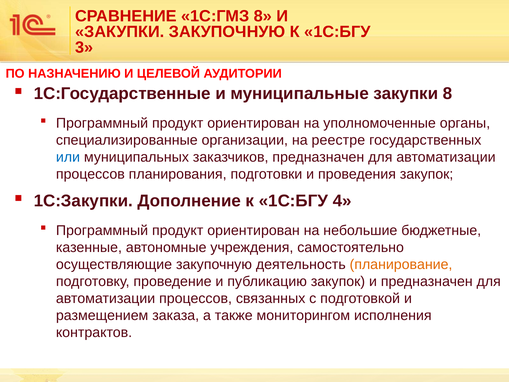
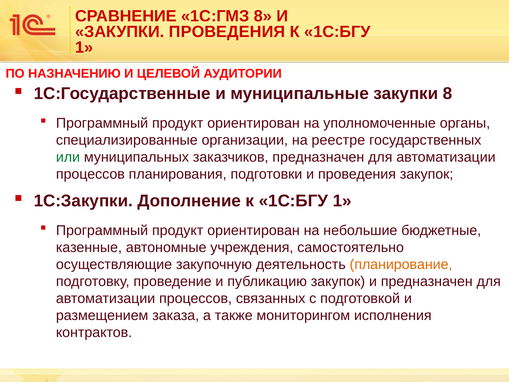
ЗАКУПКИ ЗАКУПОЧНУЮ: ЗАКУПОЧНУЮ -> ПРОВЕДЕНИЯ (227, 32)
3: 3 -> 1 (84, 47)
или colour: blue -> green (68, 157)
Дополнение к 1С:БГУ 4: 4 -> 1 (342, 201)
